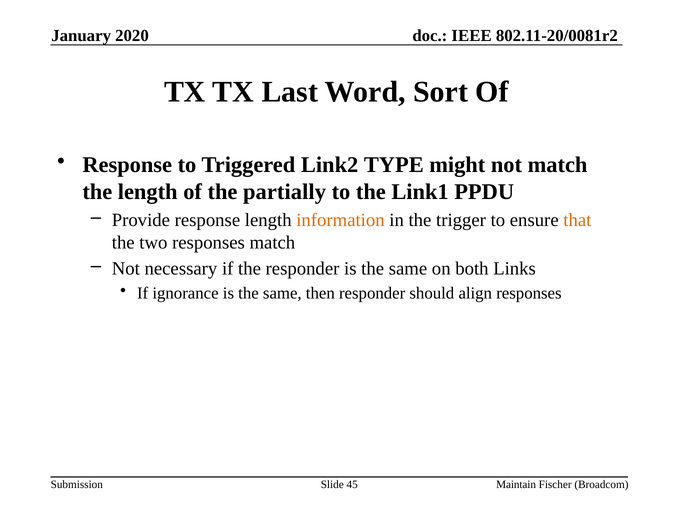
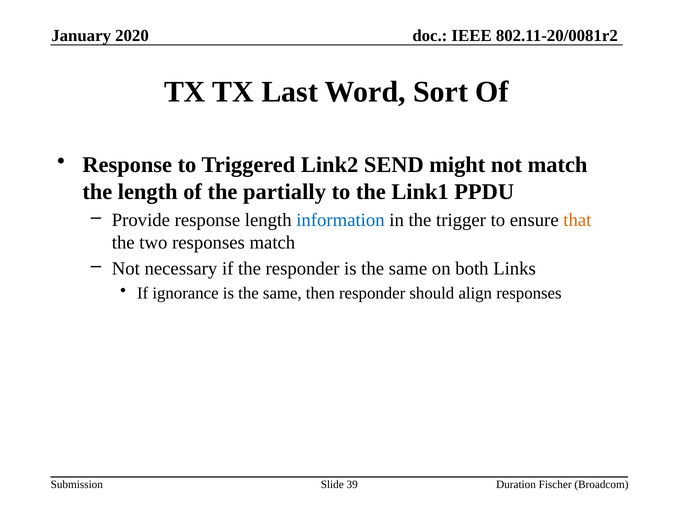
TYPE: TYPE -> SEND (394, 165)
information colour: orange -> blue (340, 220)
45: 45 -> 39 (352, 484)
Maintain: Maintain -> Duration (516, 484)
